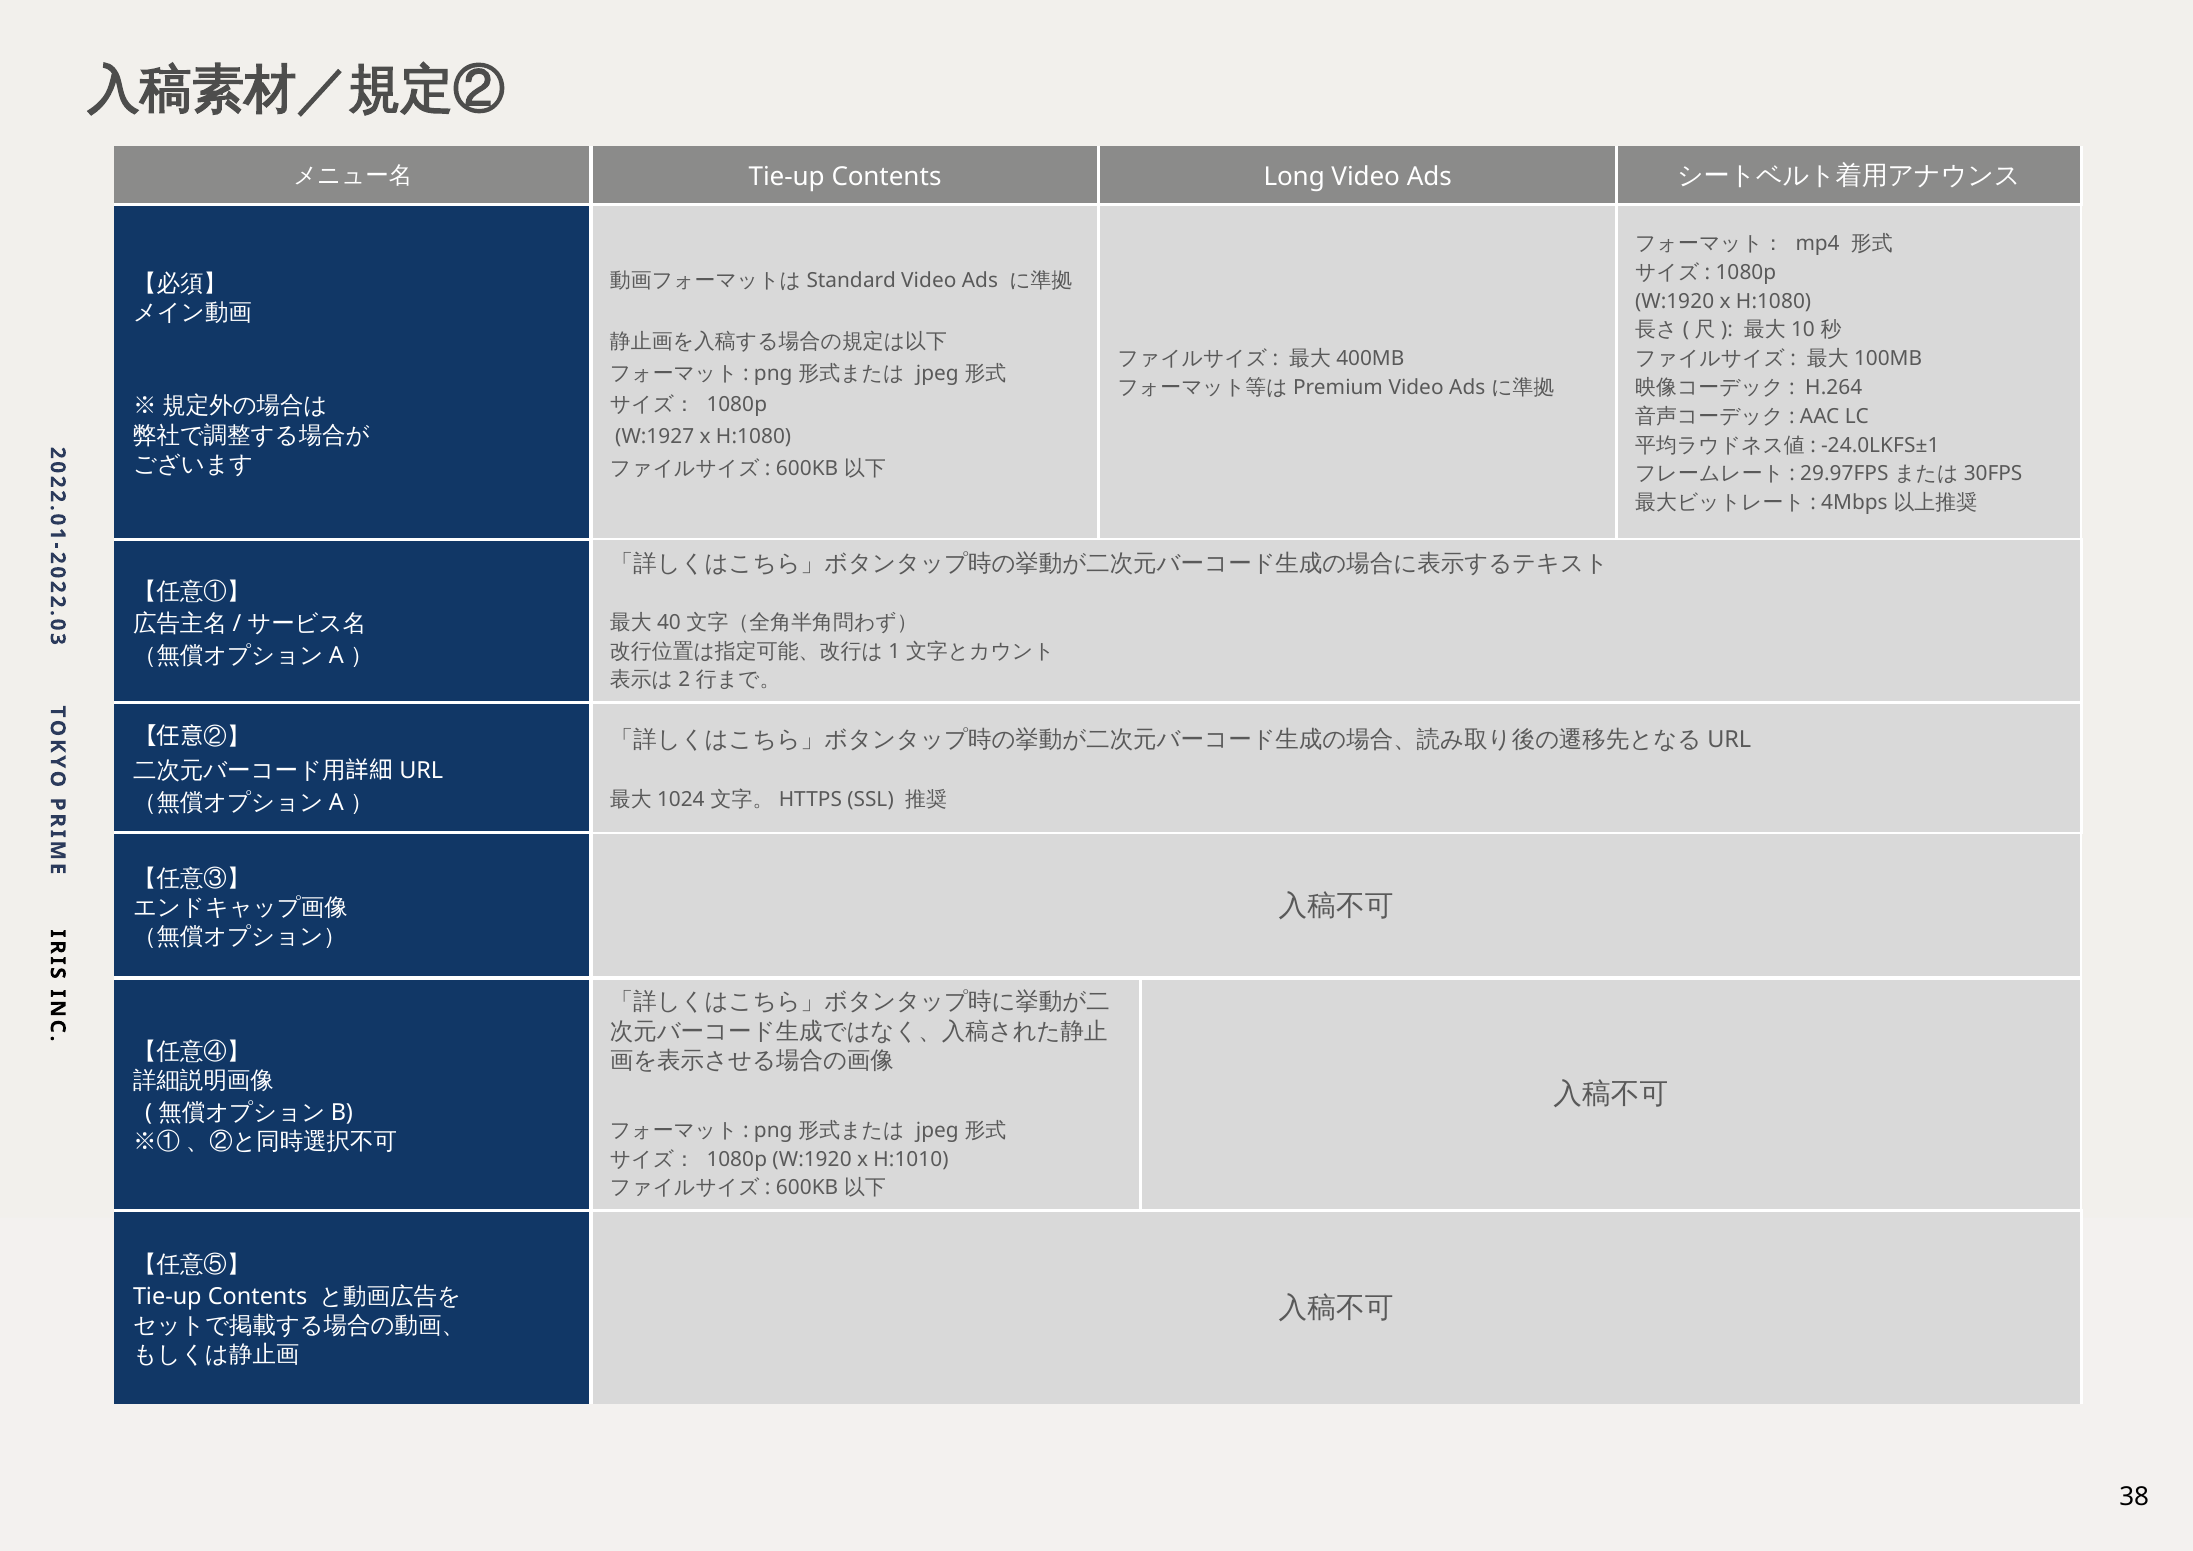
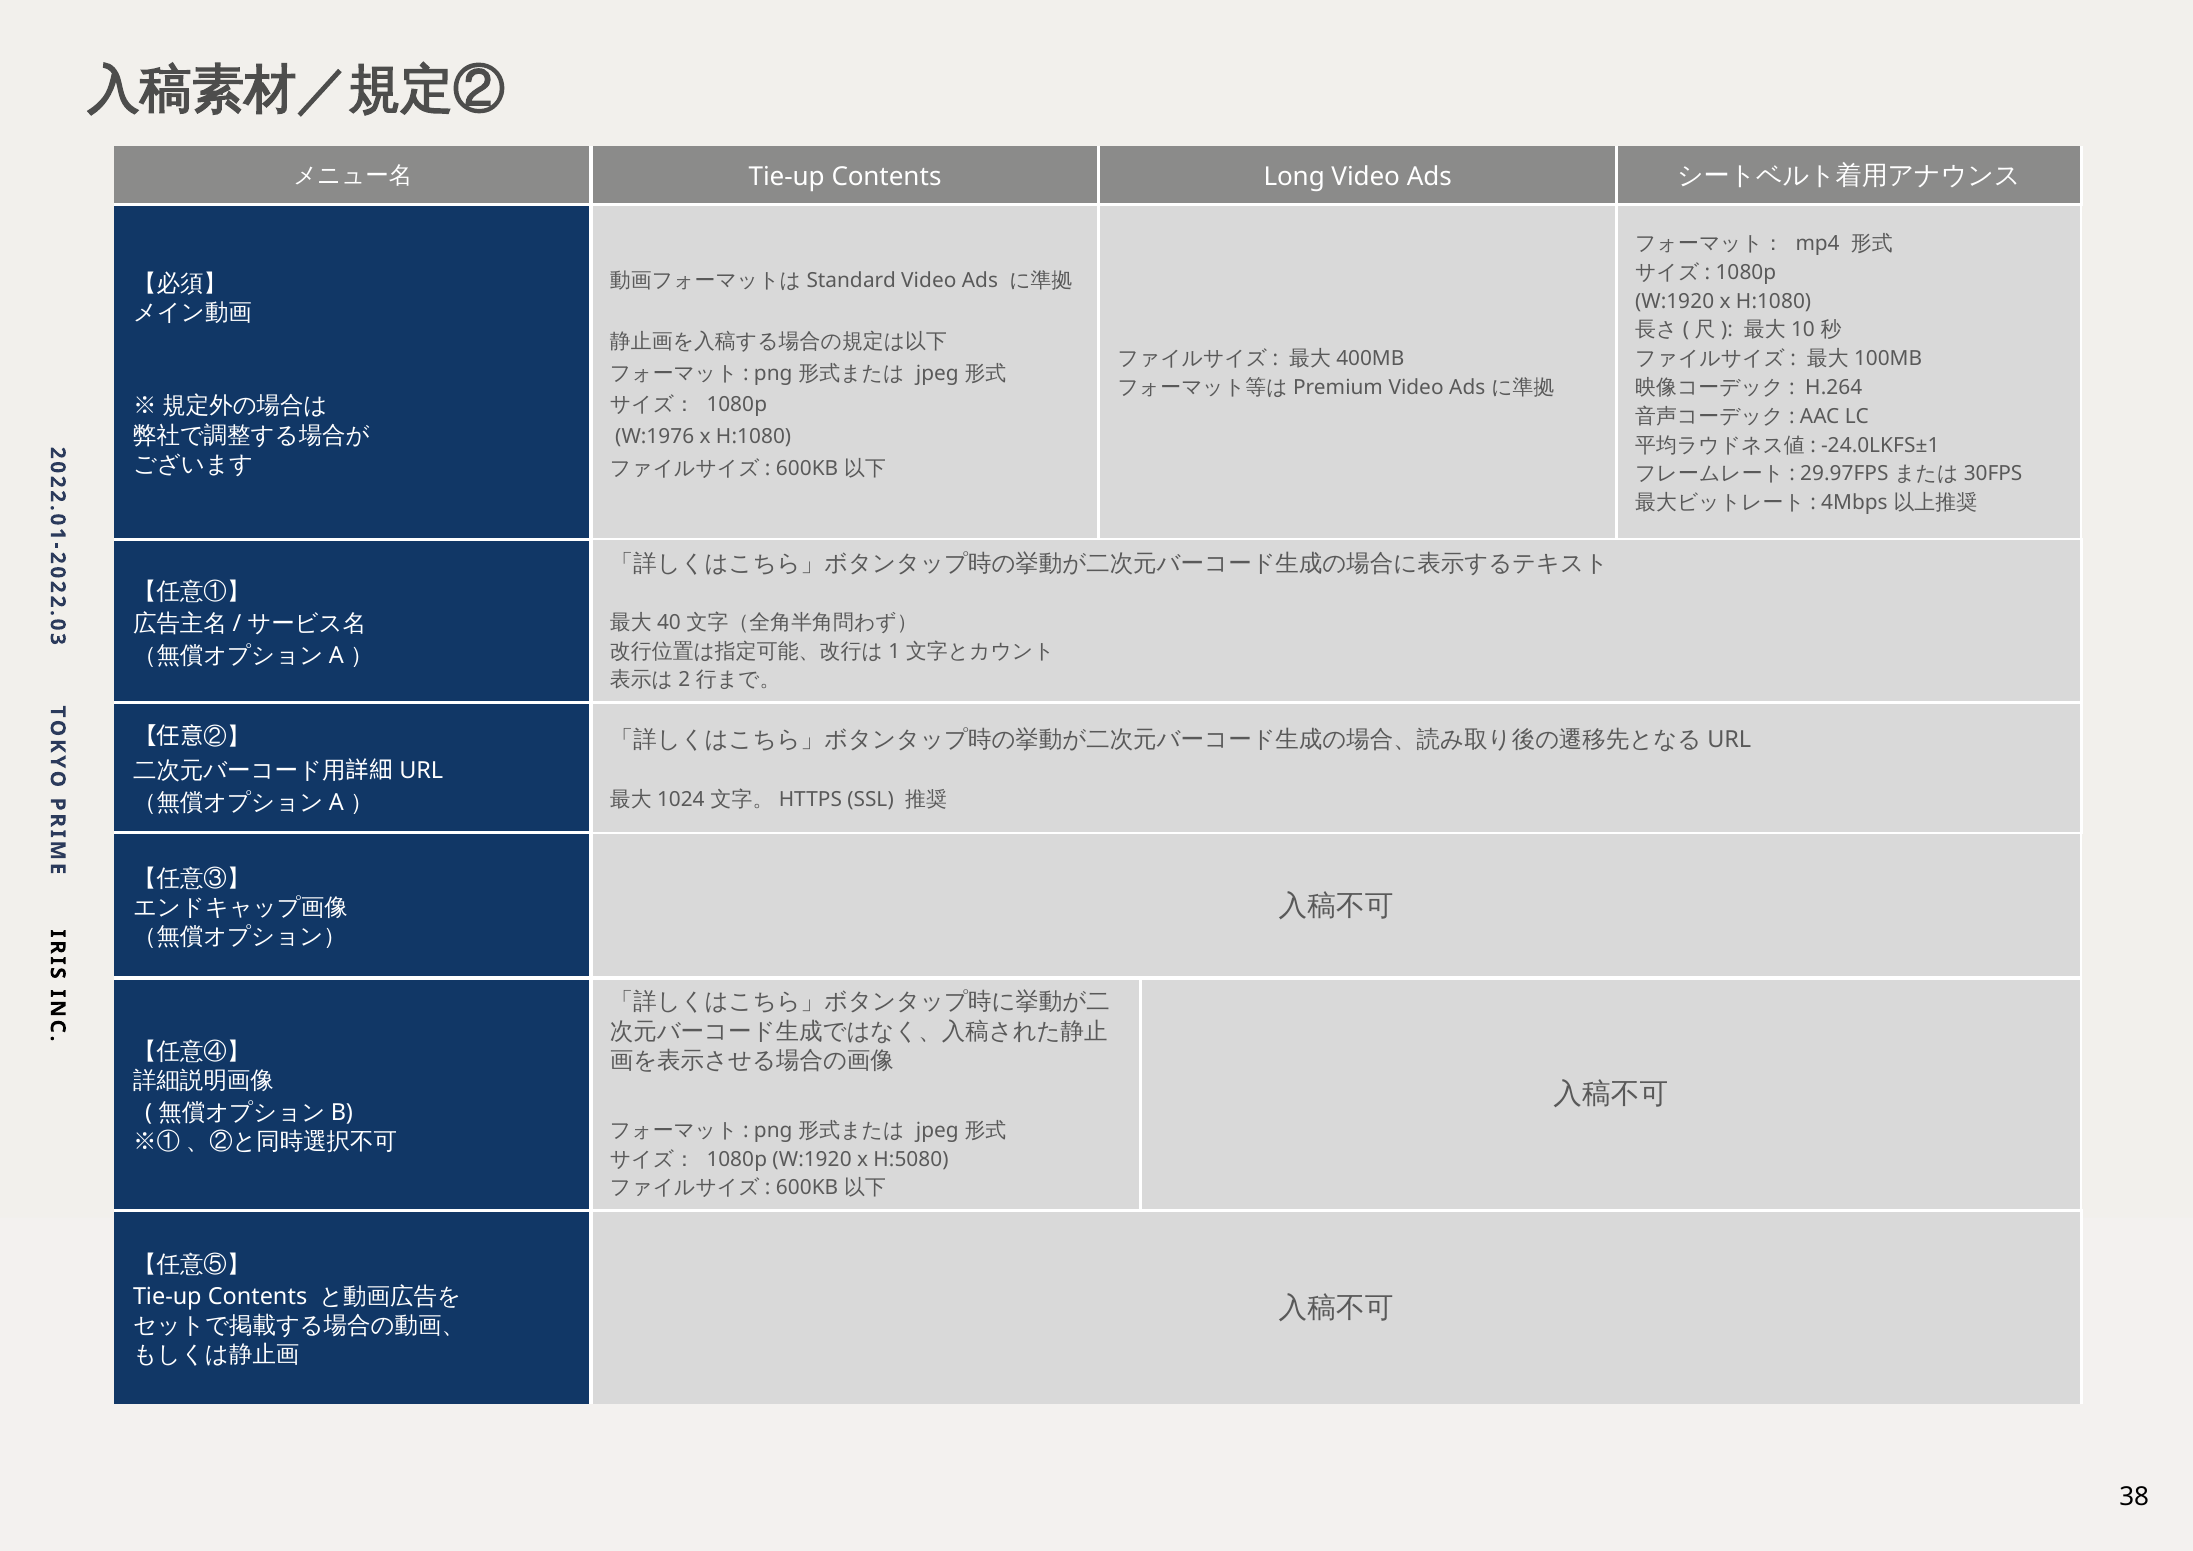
W:1927: W:1927 -> W:1976 (655, 437)
H:1010: H:1010 -> H:5080 (911, 1159)
